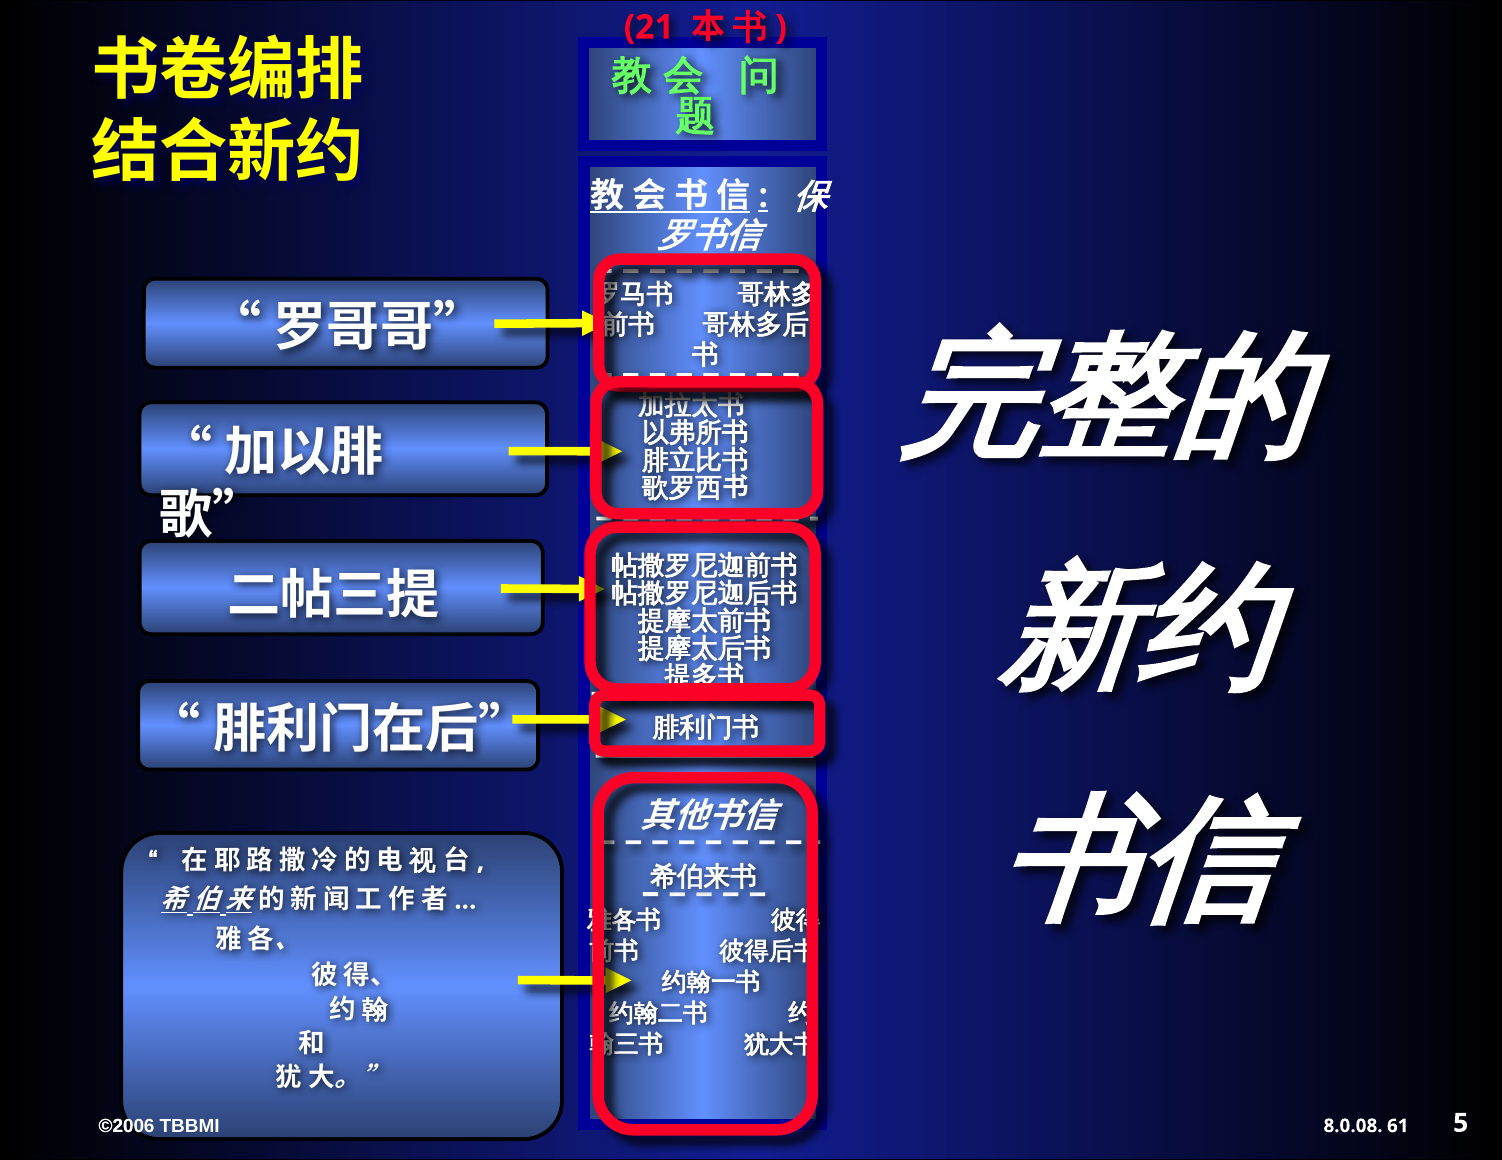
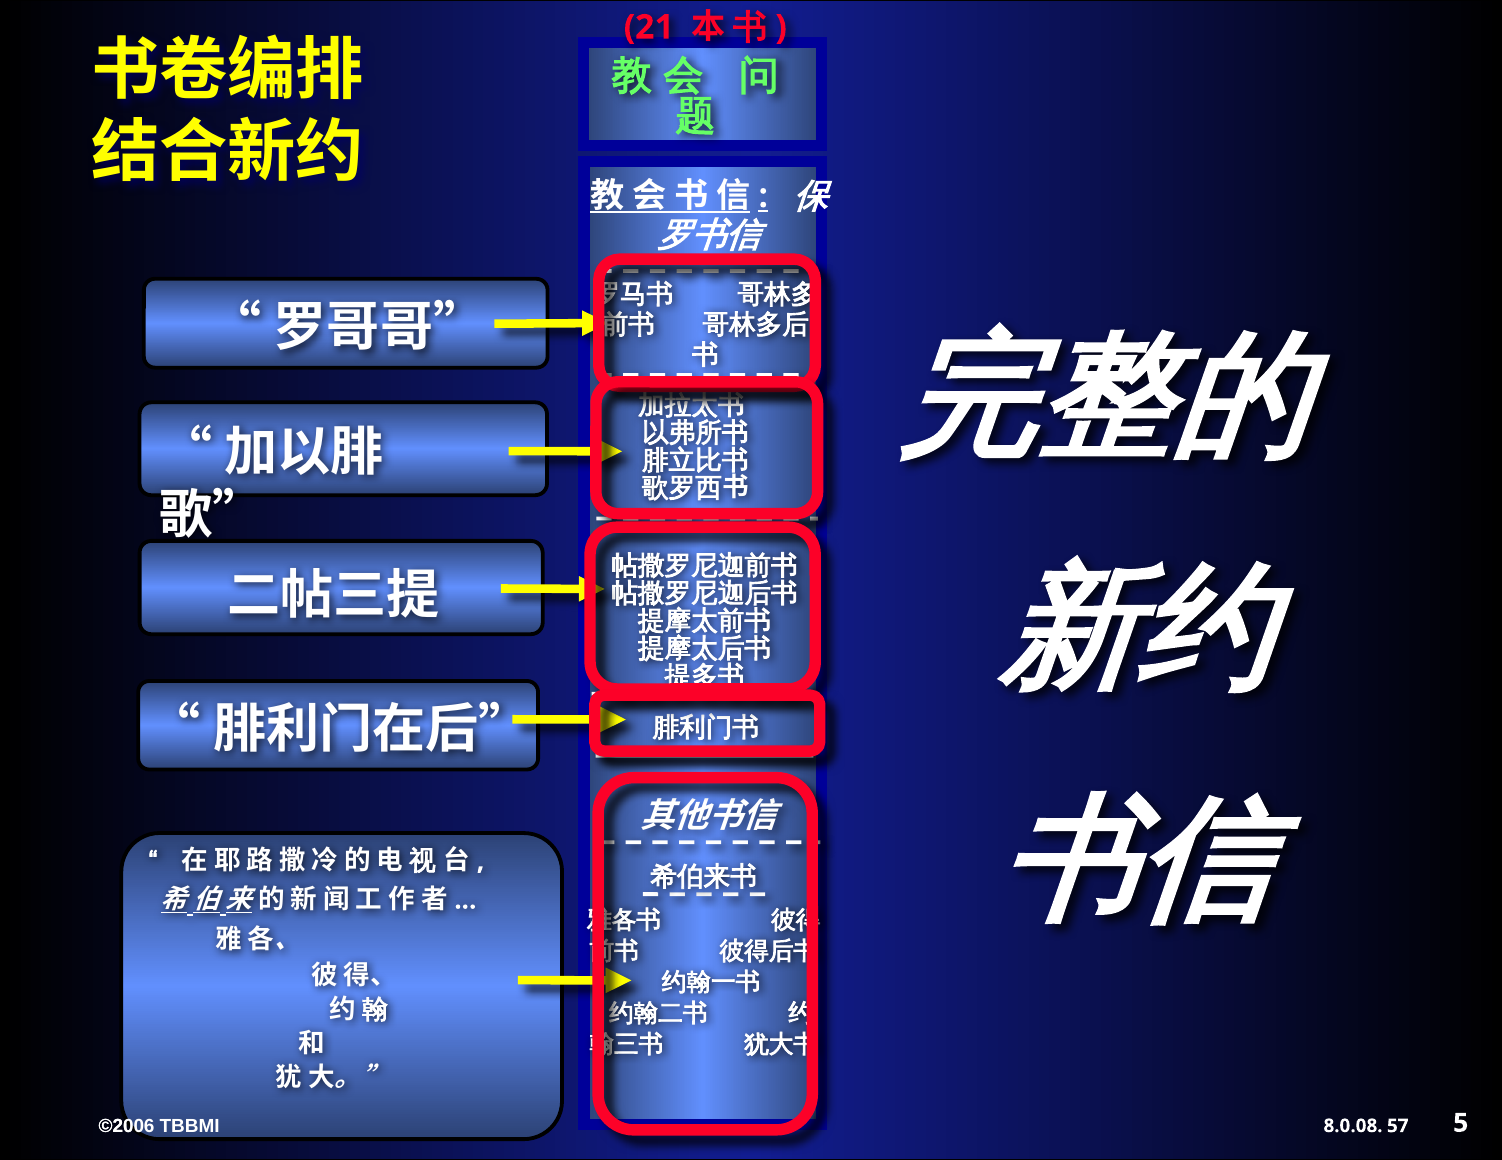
61: 61 -> 57 (1398, 1127)
